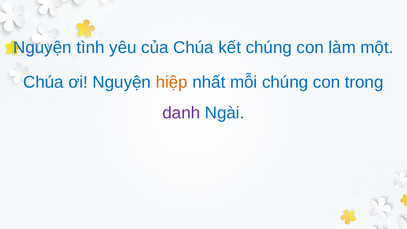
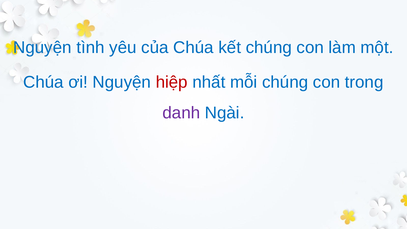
hiệp colour: orange -> red (172, 82)
